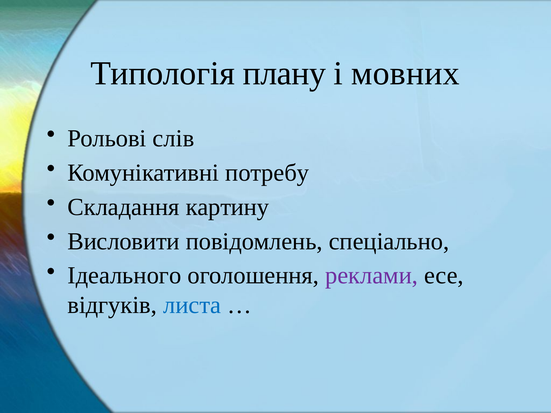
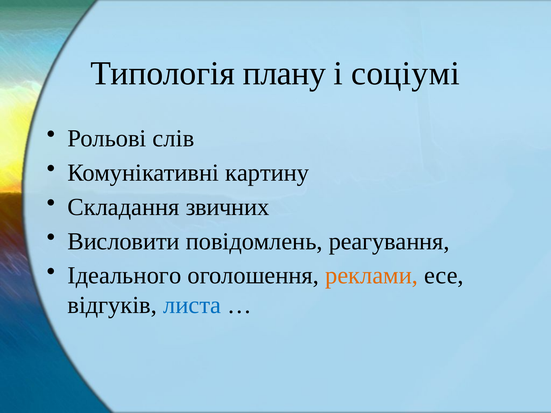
мовних: мовних -> соціумі (405, 74)
потребу: потребу -> картину (267, 173)
картину: картину -> звичних (227, 207)
спеціально: спеціально -> реагування (389, 241)
реклами colour: purple -> orange (372, 276)
